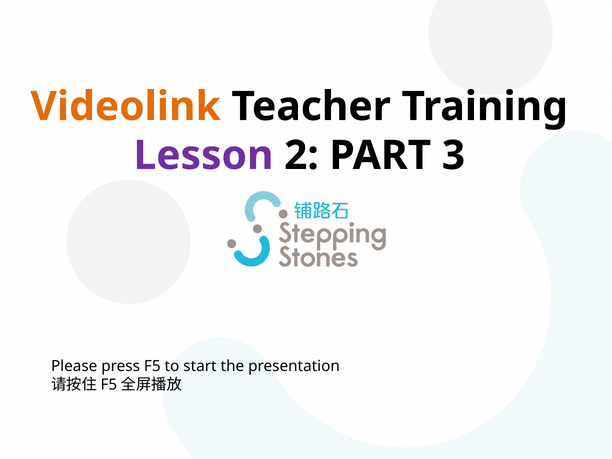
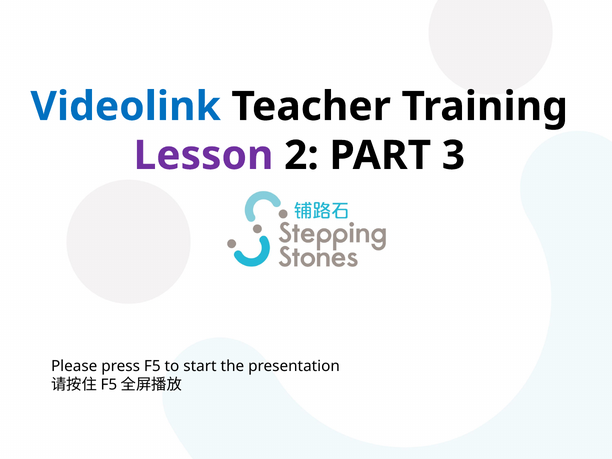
Videolink colour: orange -> blue (126, 107)
